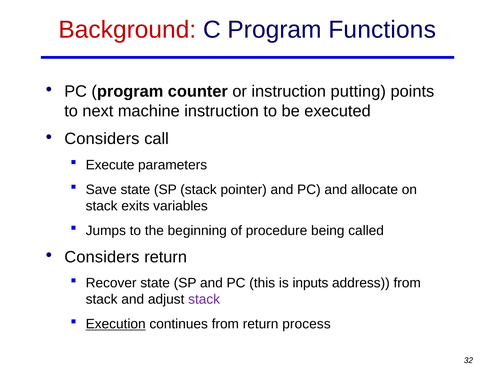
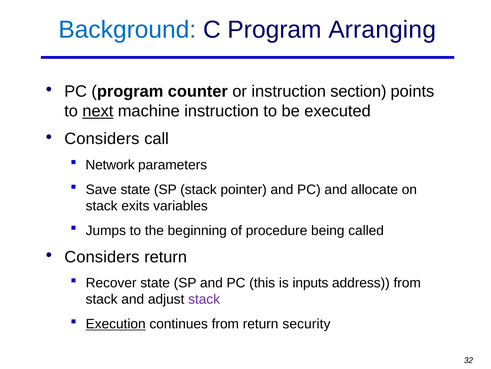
Background colour: red -> blue (127, 30)
Functions: Functions -> Arranging (382, 30)
putting: putting -> section (358, 91)
next underline: none -> present (98, 111)
Execute: Execute -> Network (110, 165)
process: process -> security (306, 323)
